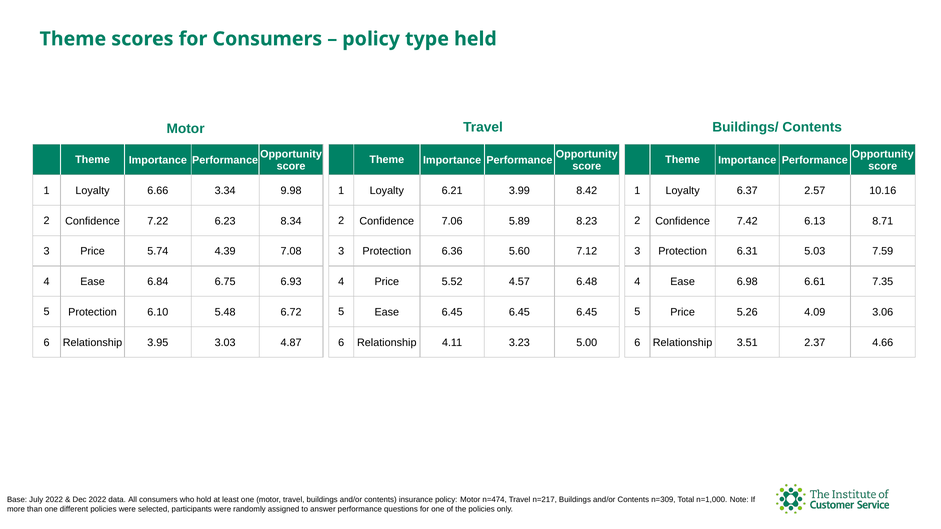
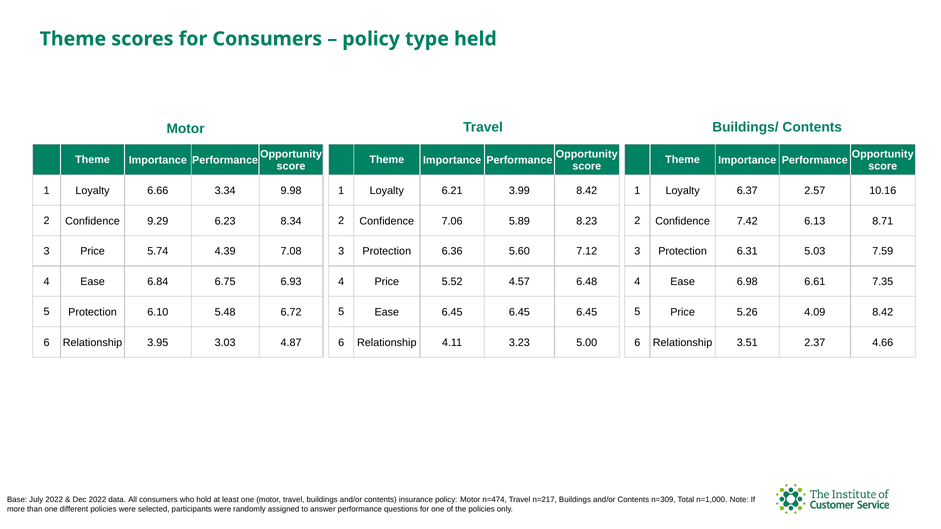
7.22: 7.22 -> 9.29 (158, 221)
4.09 3.06: 3.06 -> 8.42 (883, 312)
